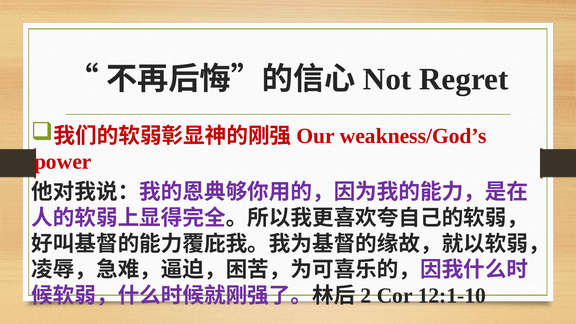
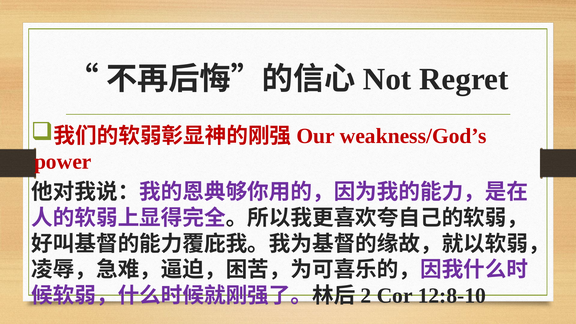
12:1-10: 12:1-10 -> 12:8-10 (452, 296)
